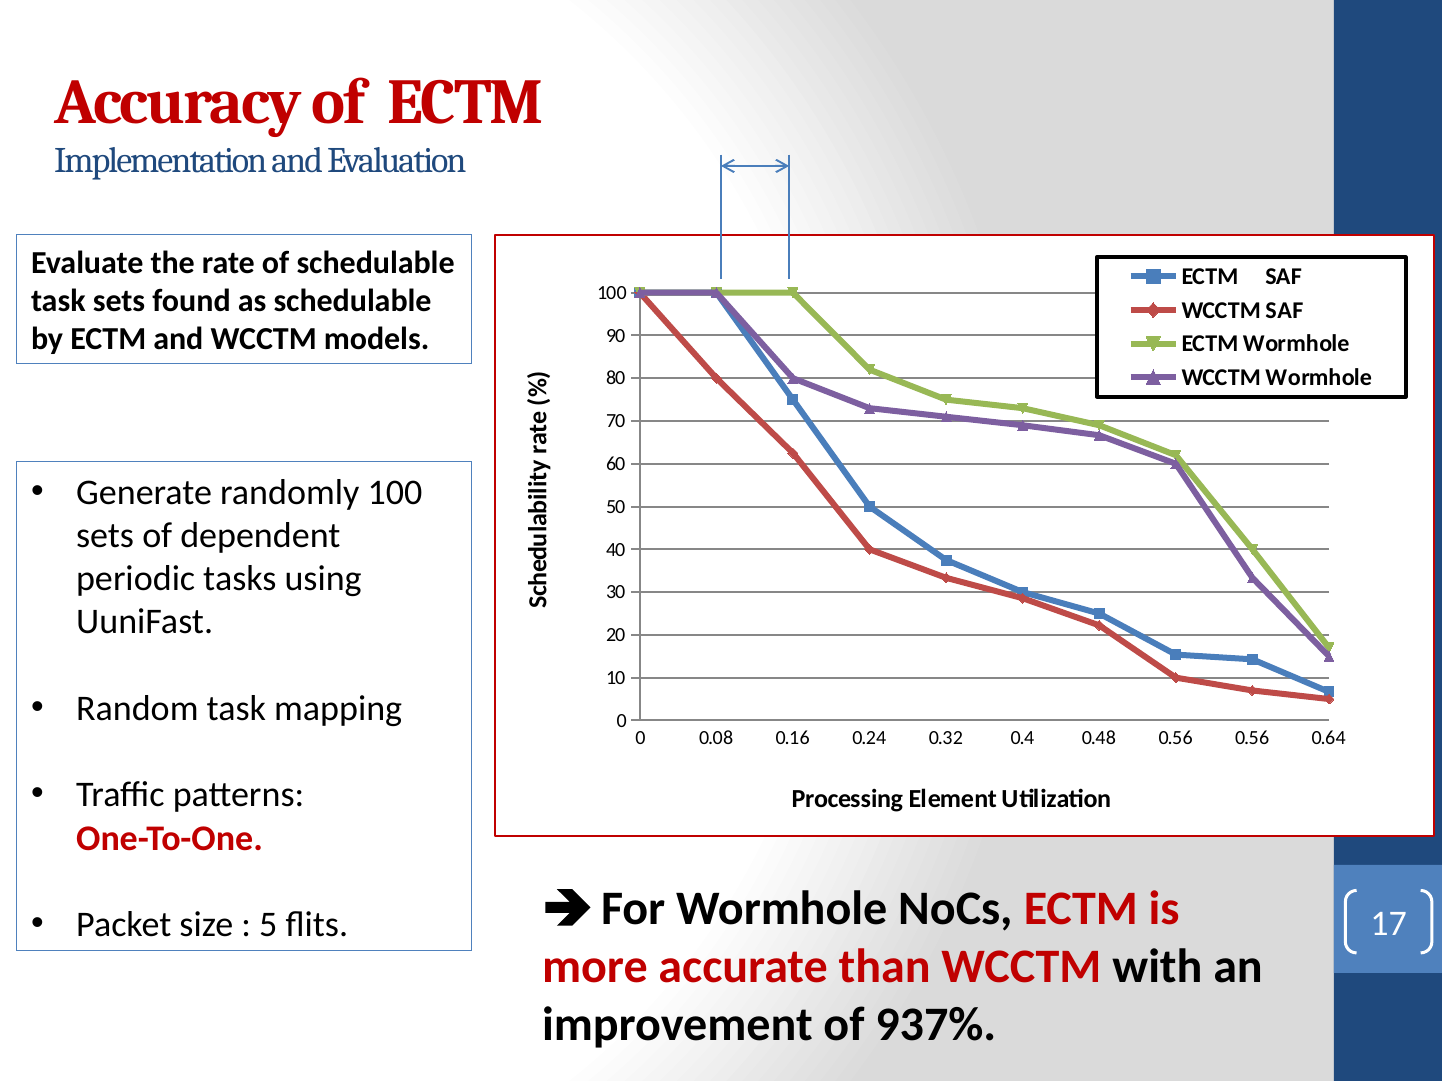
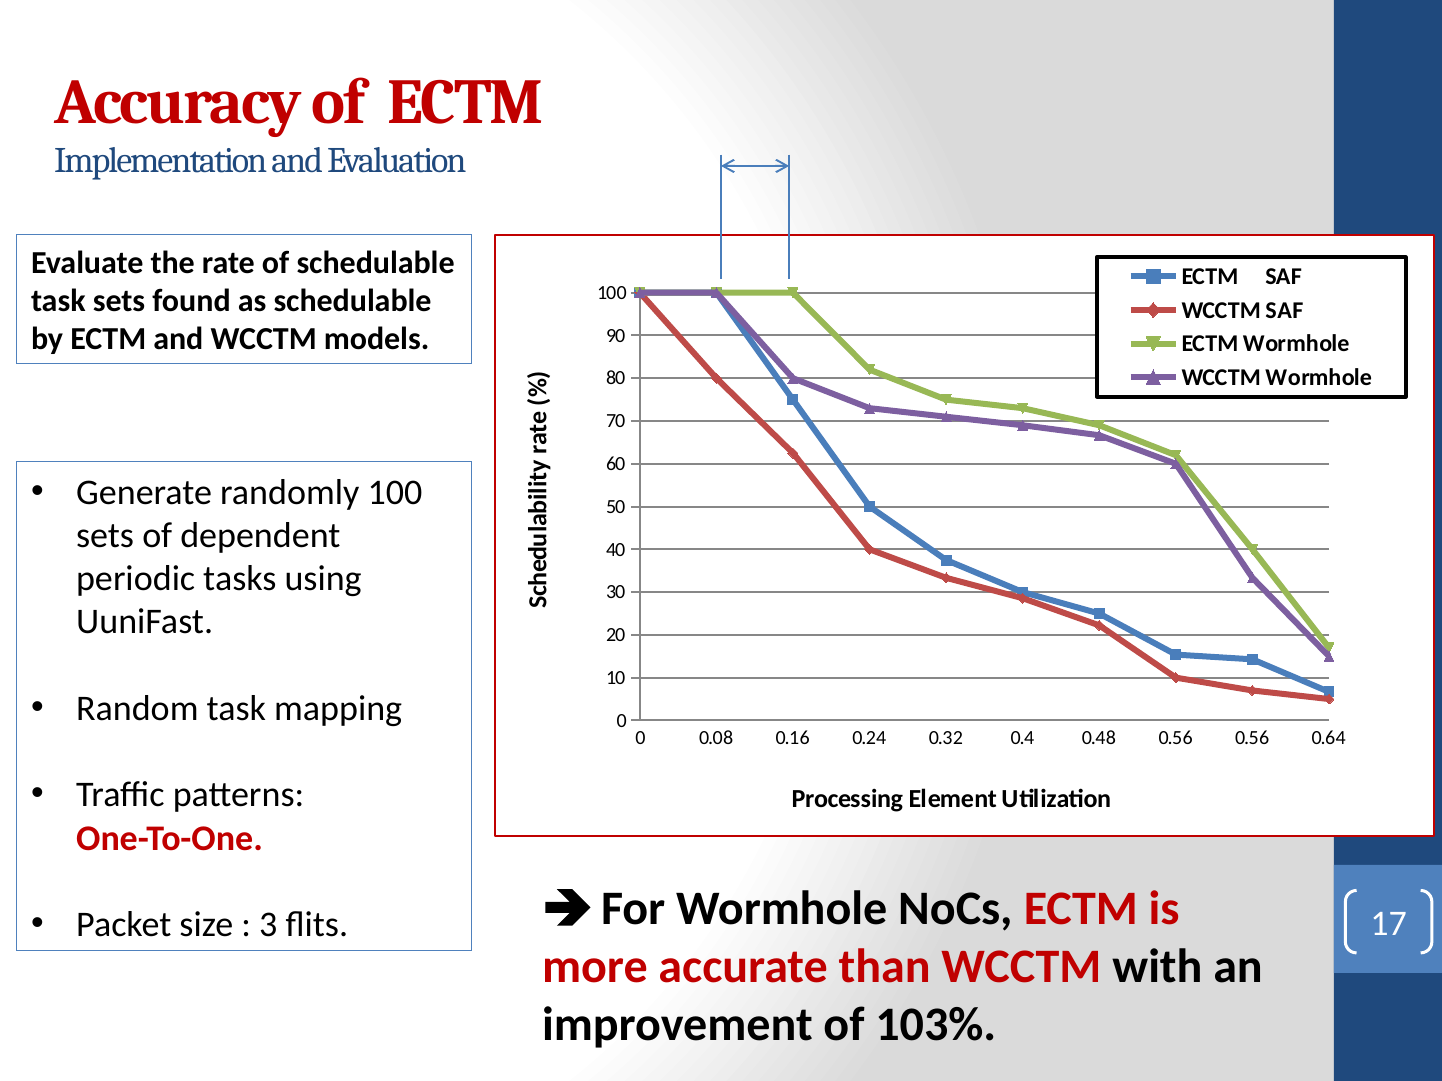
5: 5 -> 3 (268, 925)
937%: 937% -> 103% (936, 1025)
